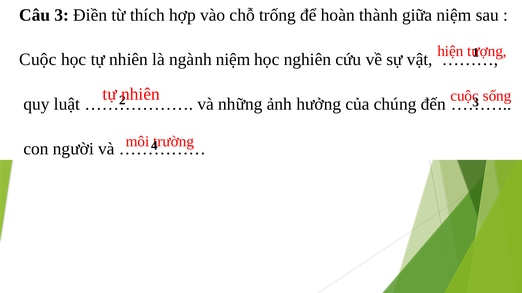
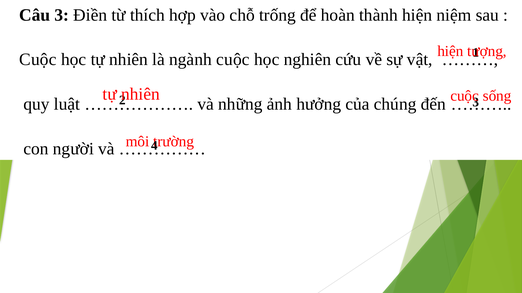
thành giữa: giữa -> hiện (417, 15)
ngành niệm: niệm -> cuộc (233, 60)
